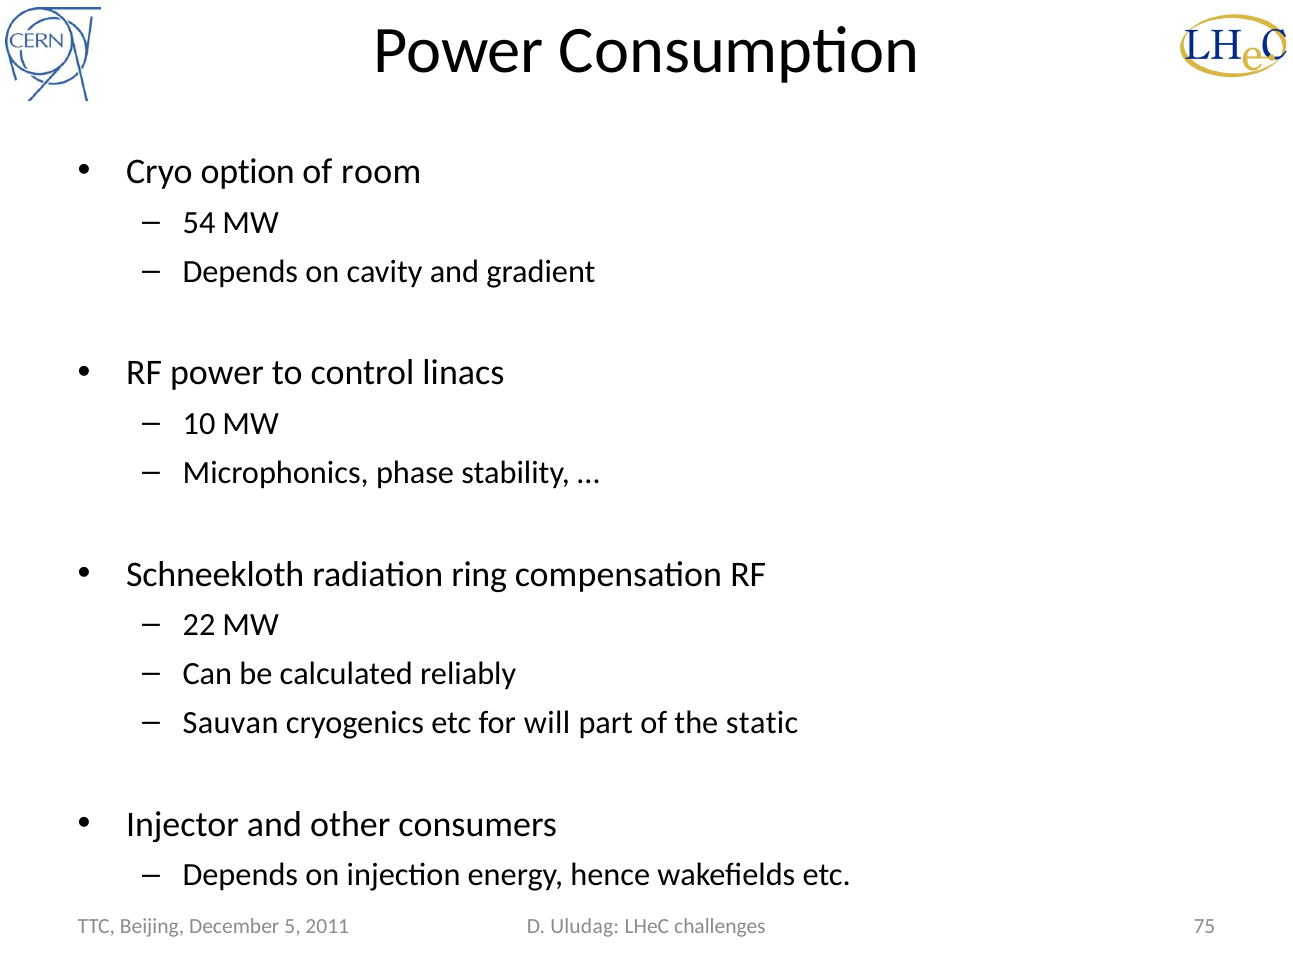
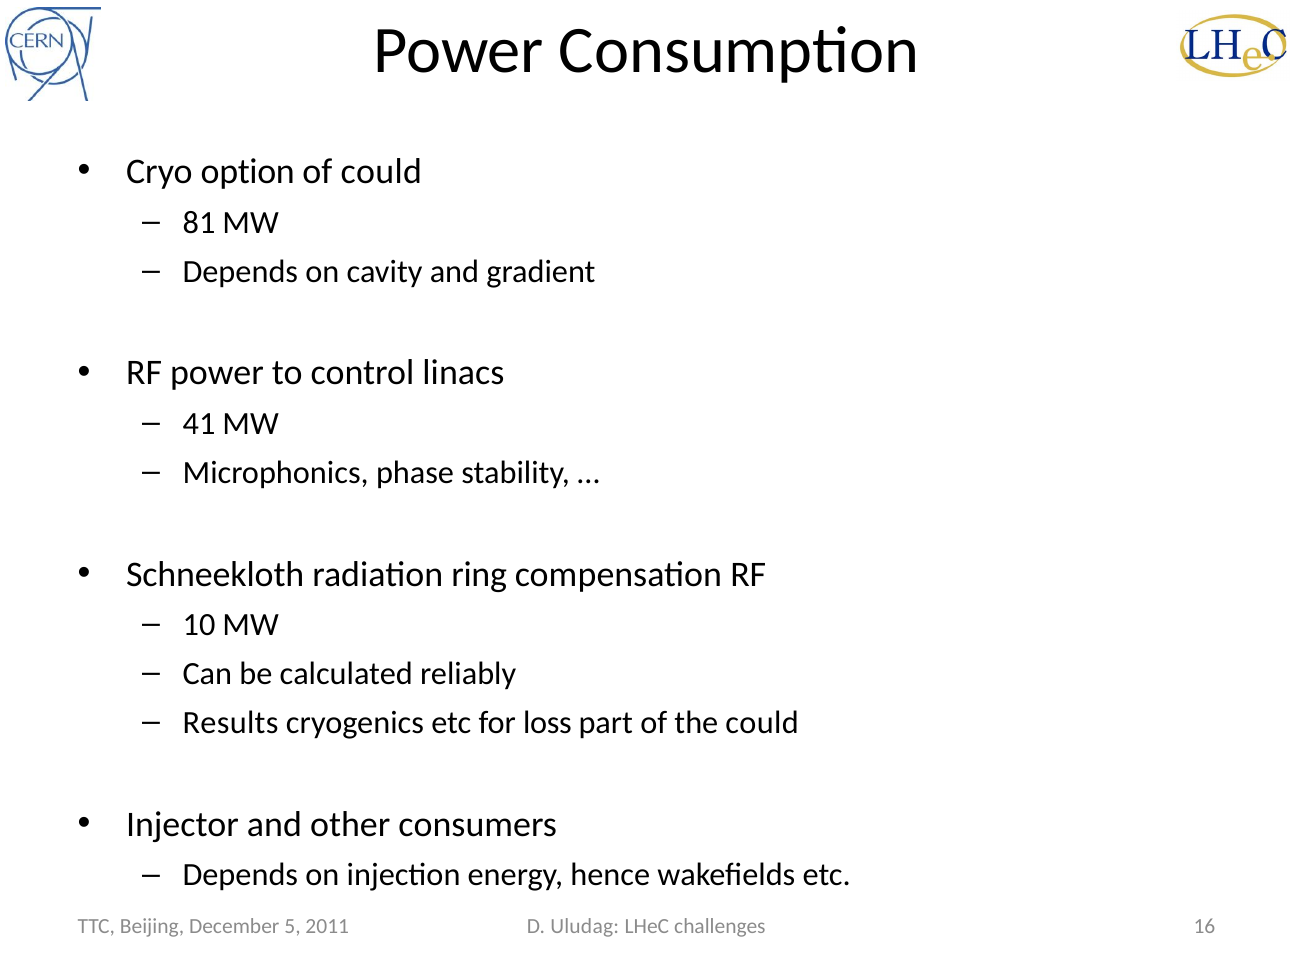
of room: room -> could (381, 172)
54: 54 -> 81 (199, 222)
10: 10 -> 41 (199, 424)
22: 22 -> 10 (199, 625)
Sauvan: Sauvan -> Results (231, 723)
will: will -> loss (547, 723)
the static: static -> could (762, 723)
75: 75 -> 16 (1205, 926)
